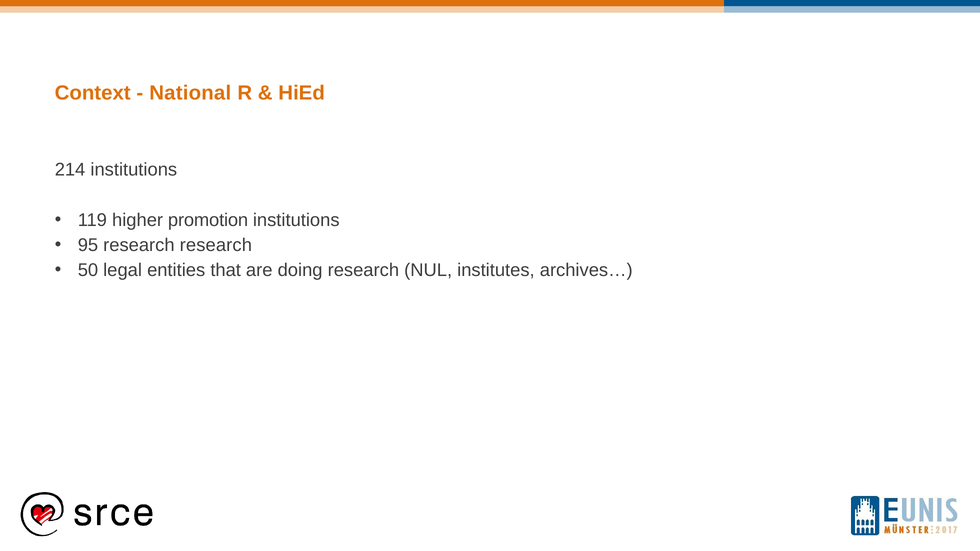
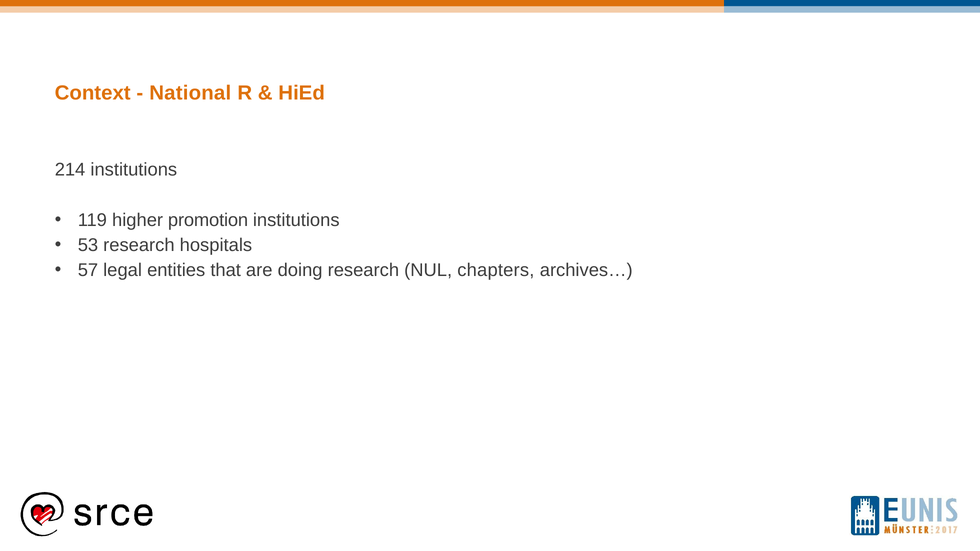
95: 95 -> 53 (88, 245)
research research: research -> hospitals (216, 245)
50: 50 -> 57 (88, 270)
institutes: institutes -> chapters (496, 270)
